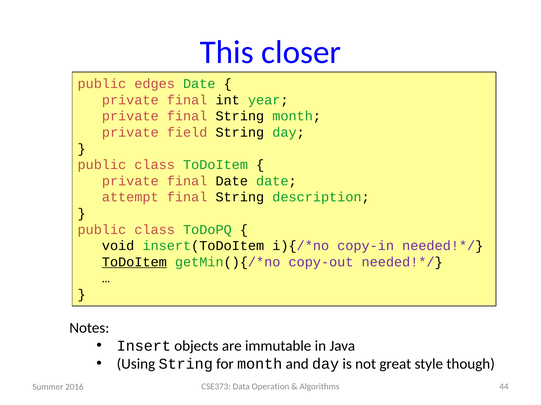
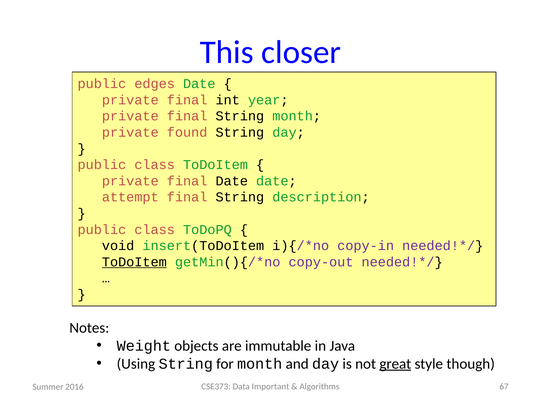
field: field -> found (187, 133)
Insert: Insert -> Weight (144, 346)
great underline: none -> present (395, 364)
Operation: Operation -> Important (270, 387)
44: 44 -> 67 (504, 387)
